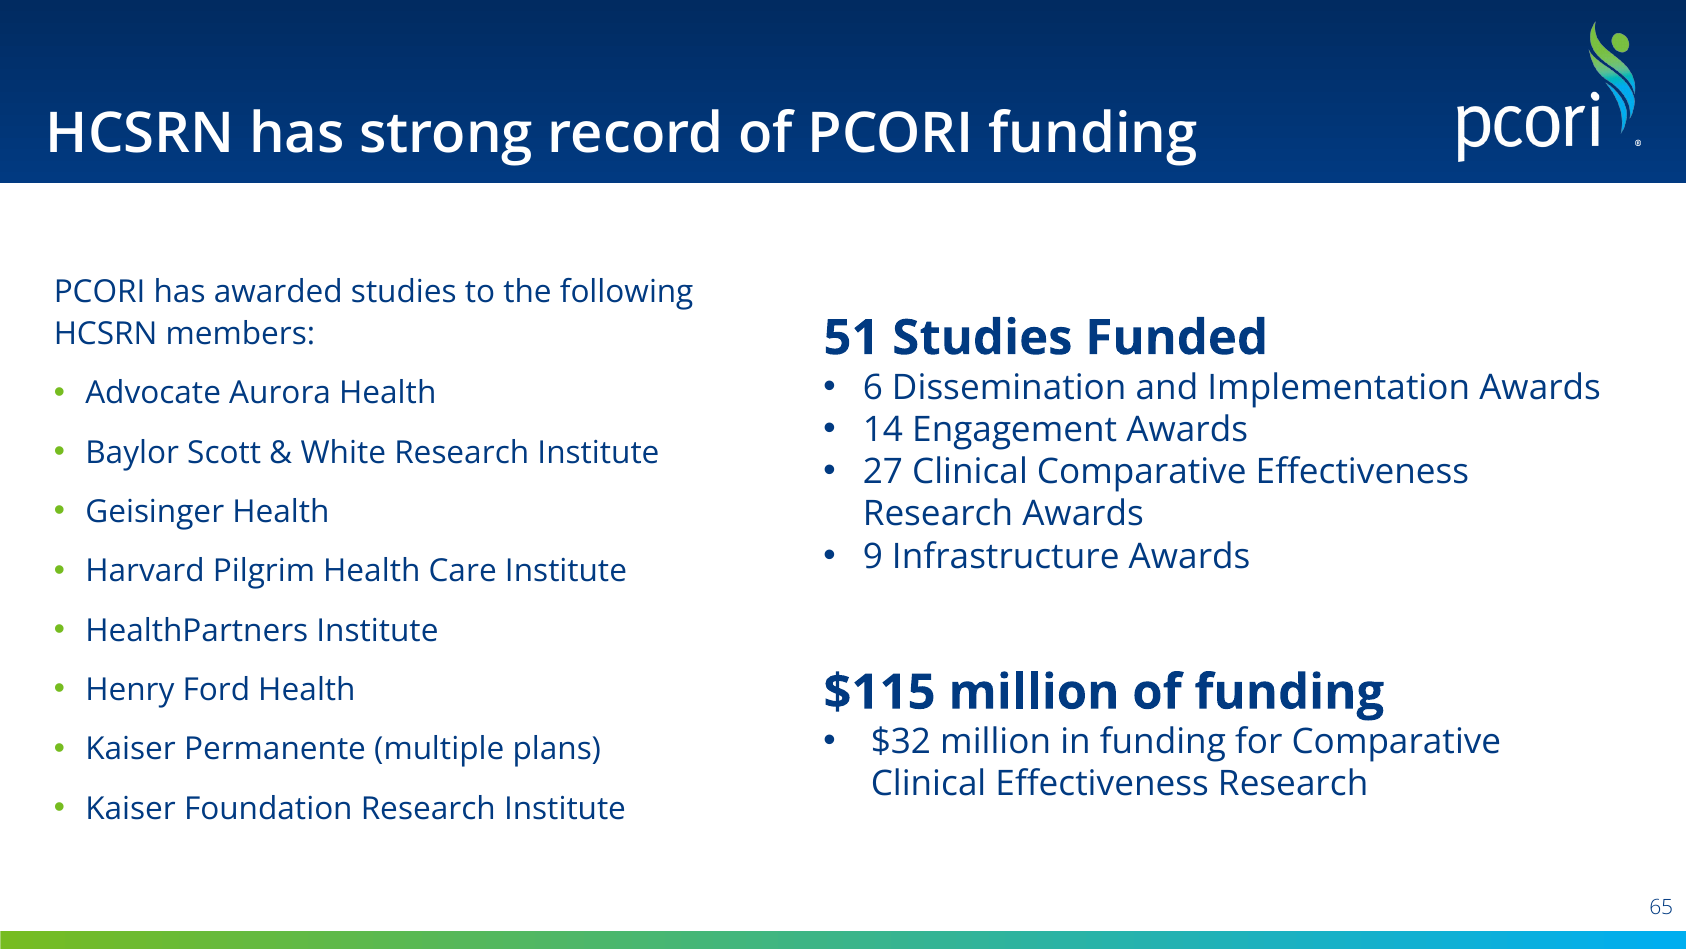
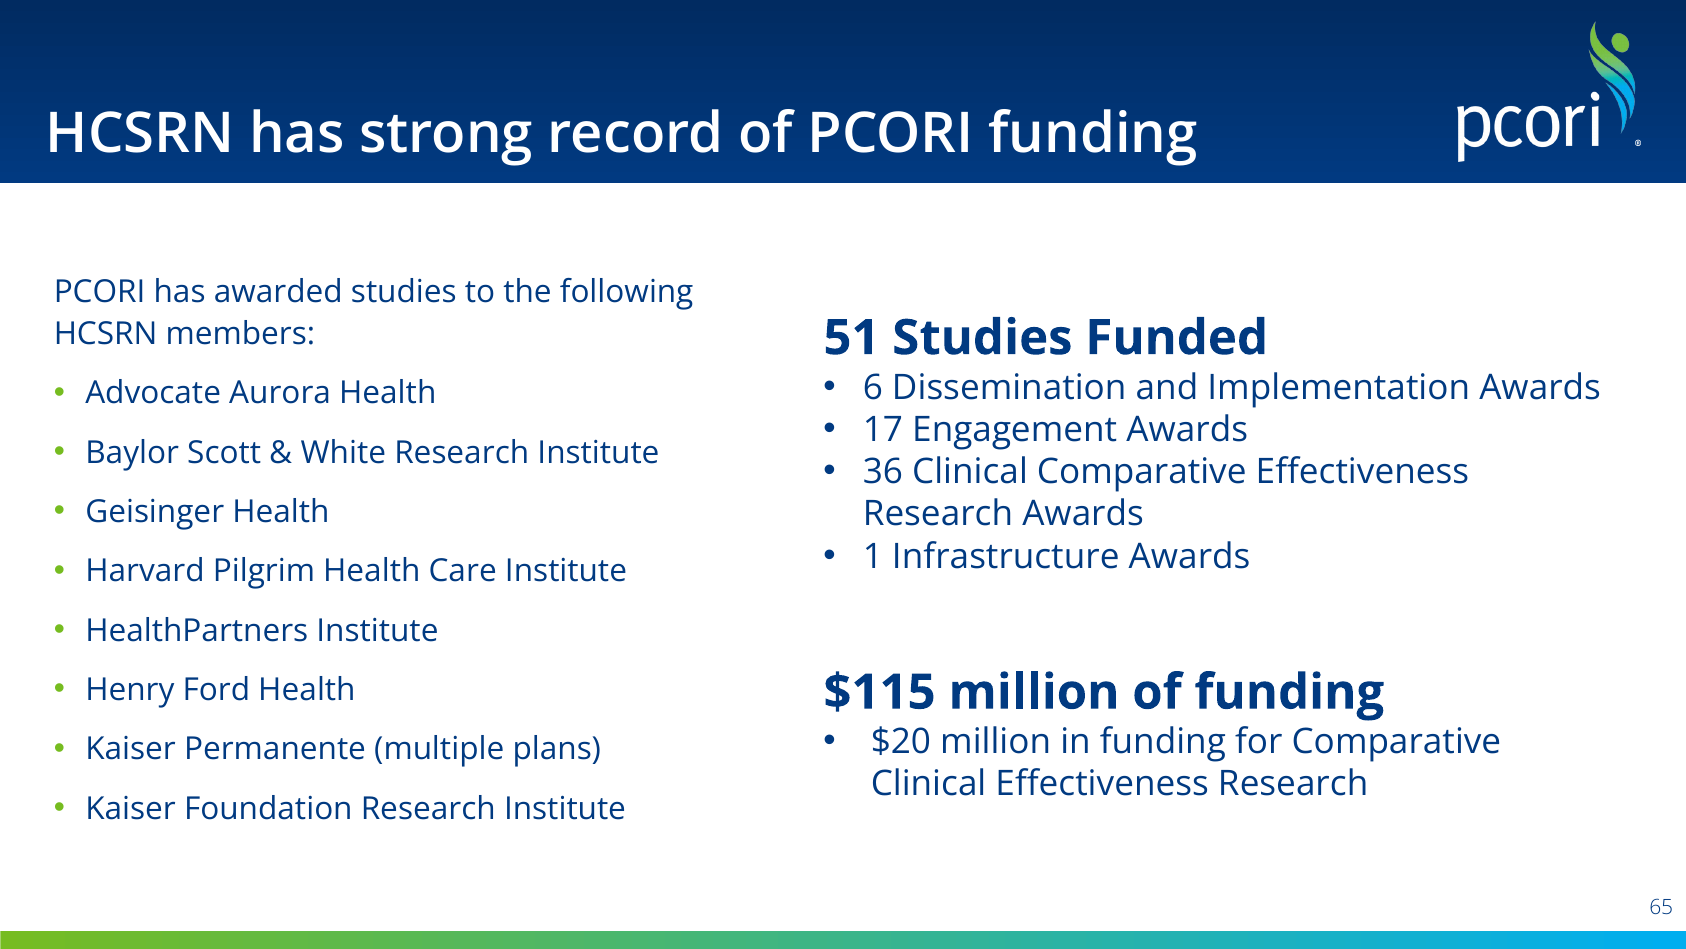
14: 14 -> 17 (883, 430)
27: 27 -> 36 (883, 472)
9: 9 -> 1 (873, 556)
$32: $32 -> $20 (901, 742)
